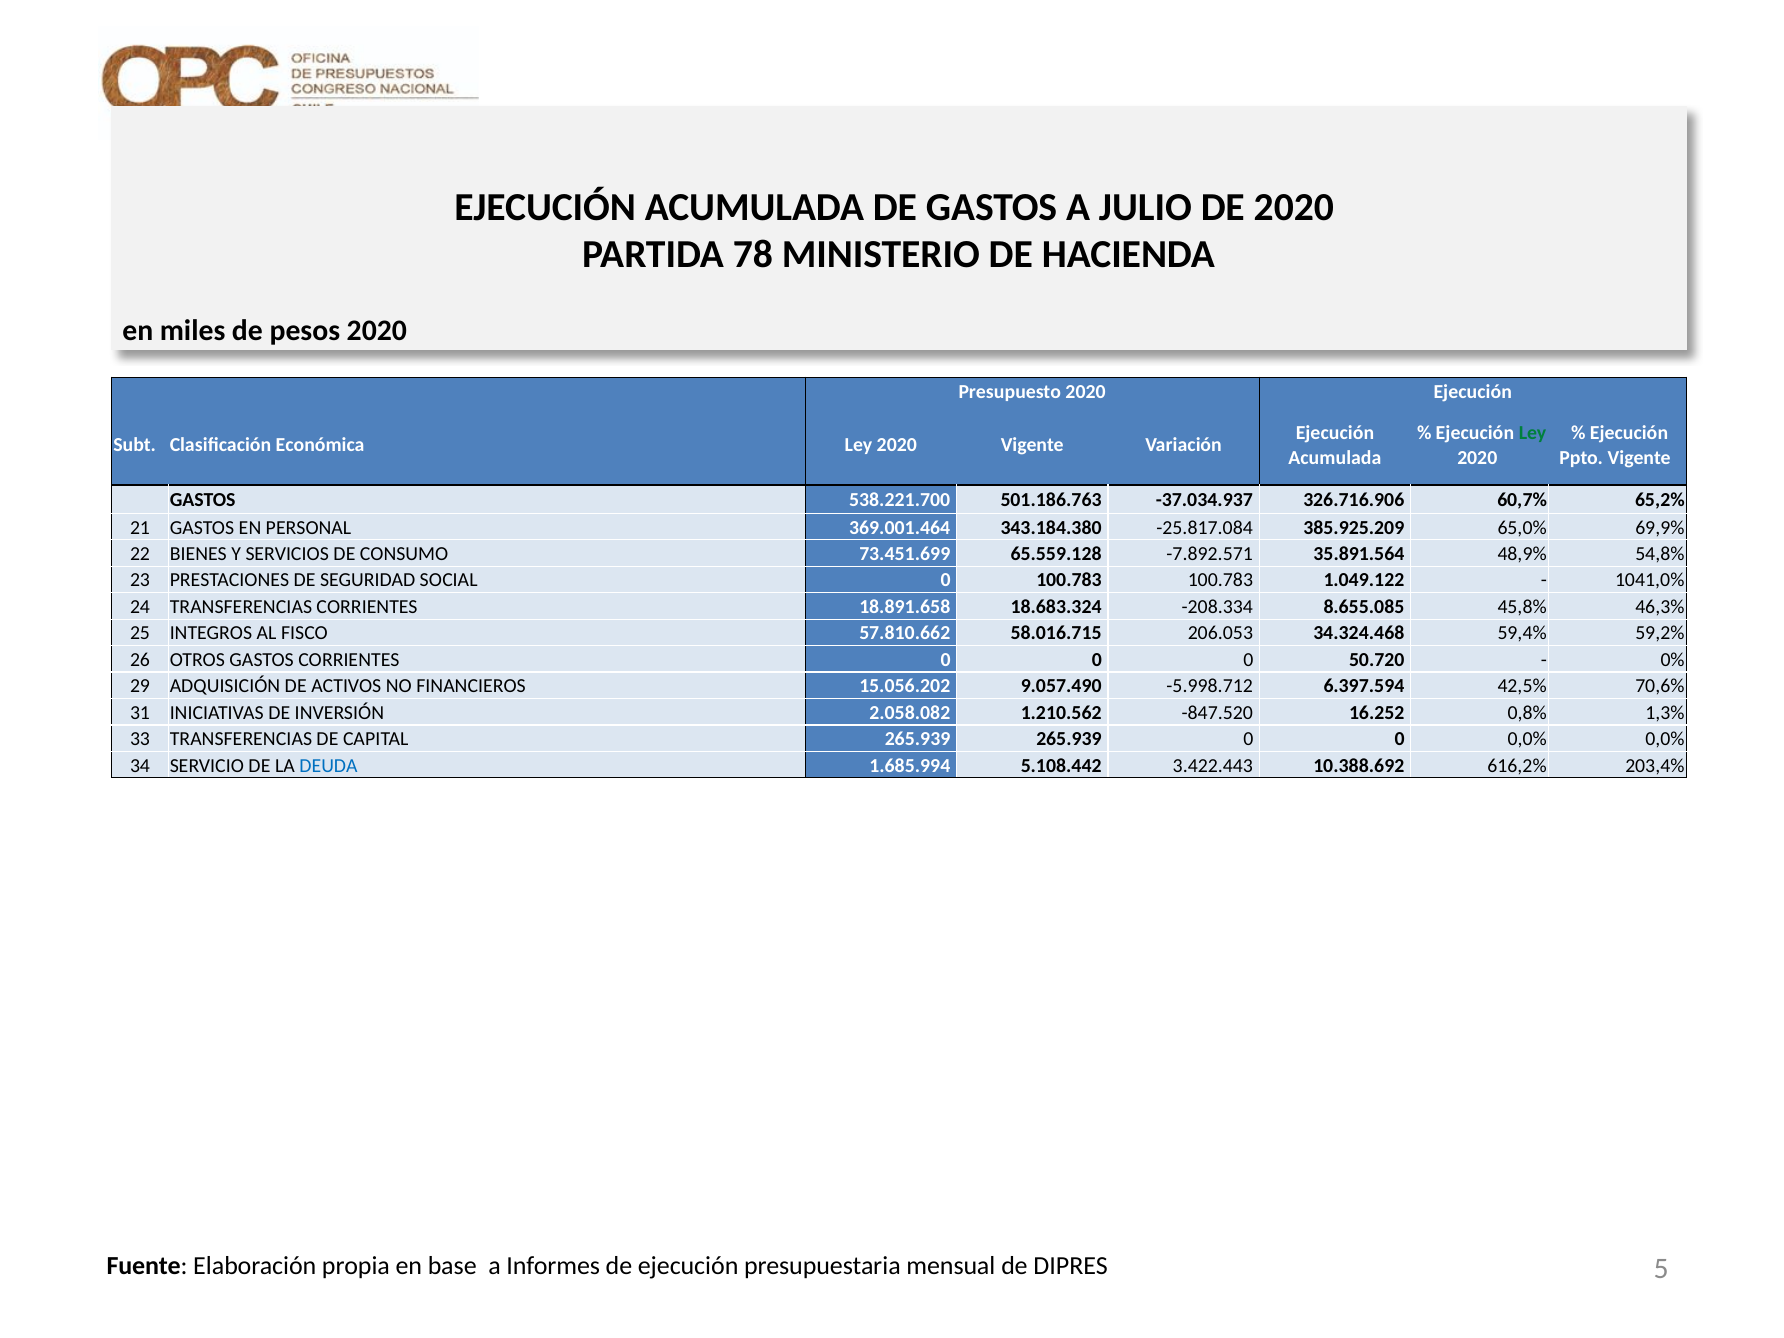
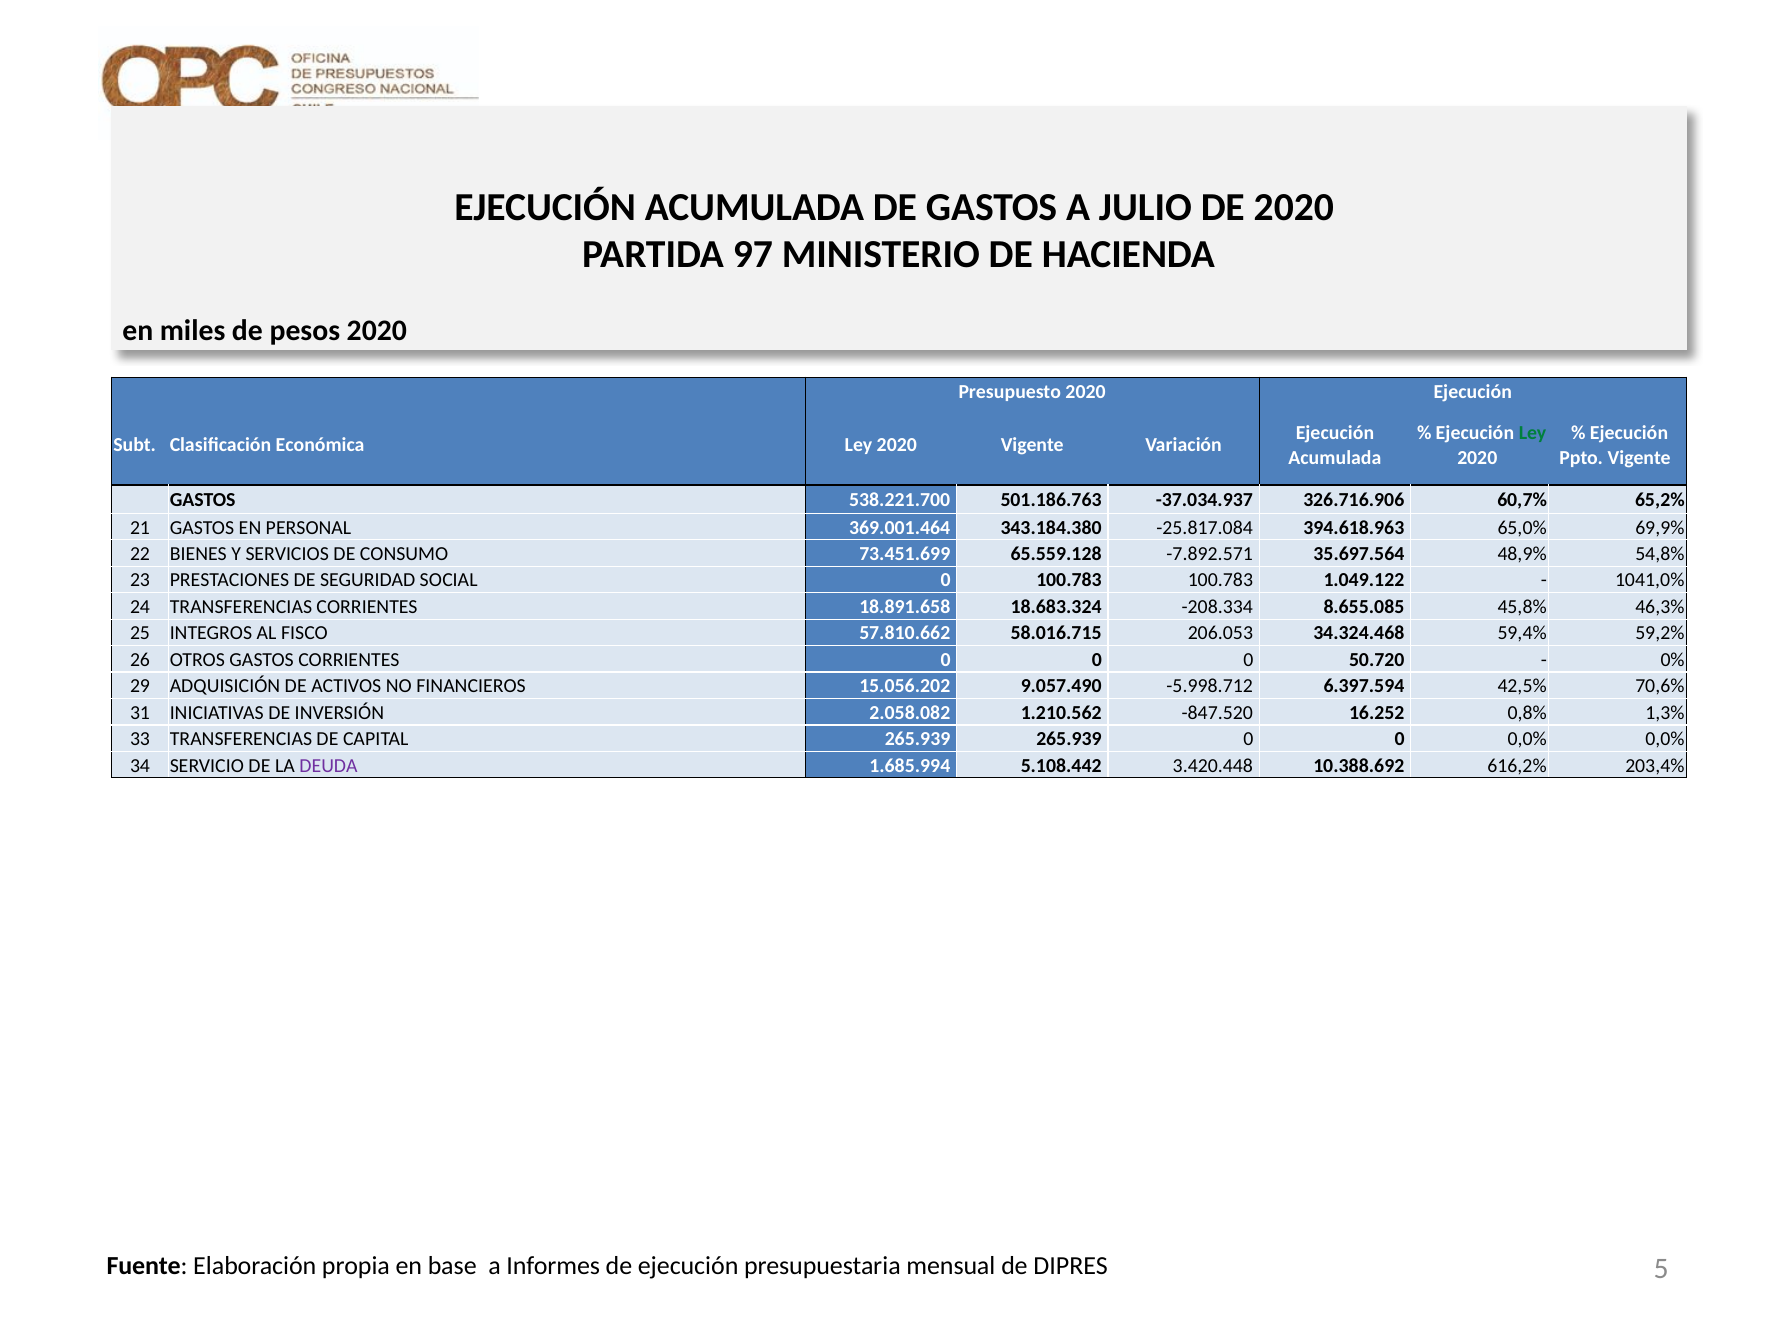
78: 78 -> 97 (753, 255)
385.925.209: 385.925.209 -> 394.618.963 (1354, 527)
35.891.564: 35.891.564 -> 35.697.564 (1359, 554)
DEUDA colour: blue -> purple (329, 766)
3.422.443: 3.422.443 -> 3.420.448 (1213, 766)
